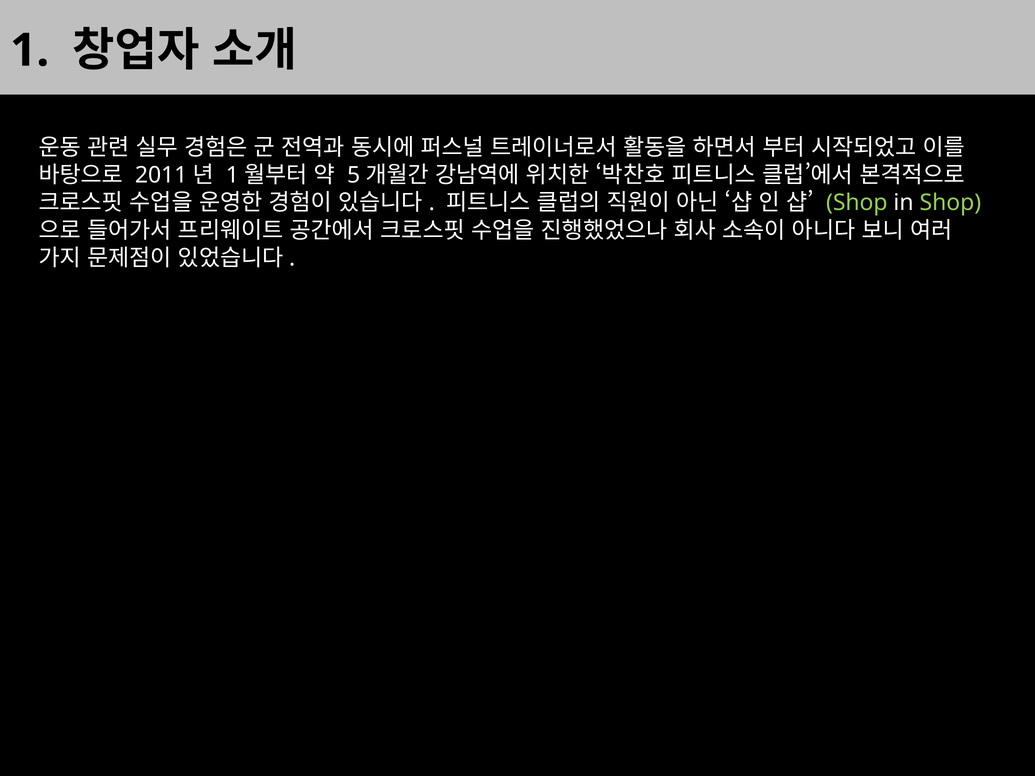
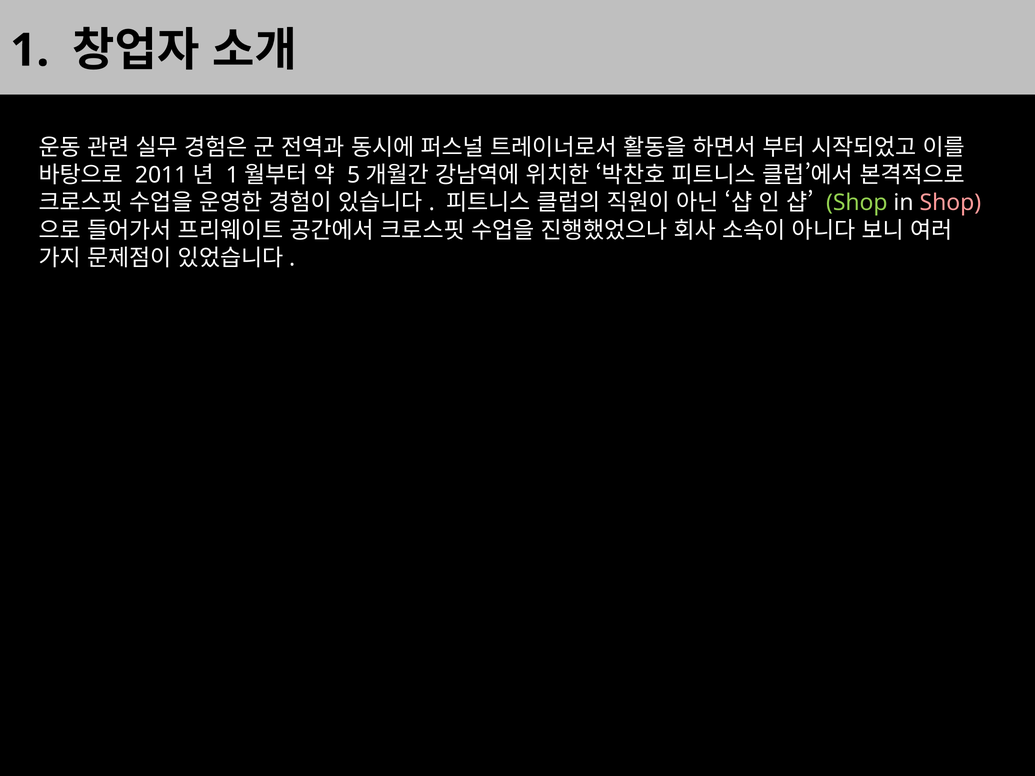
Shop colour: light green -> pink (950, 203)
